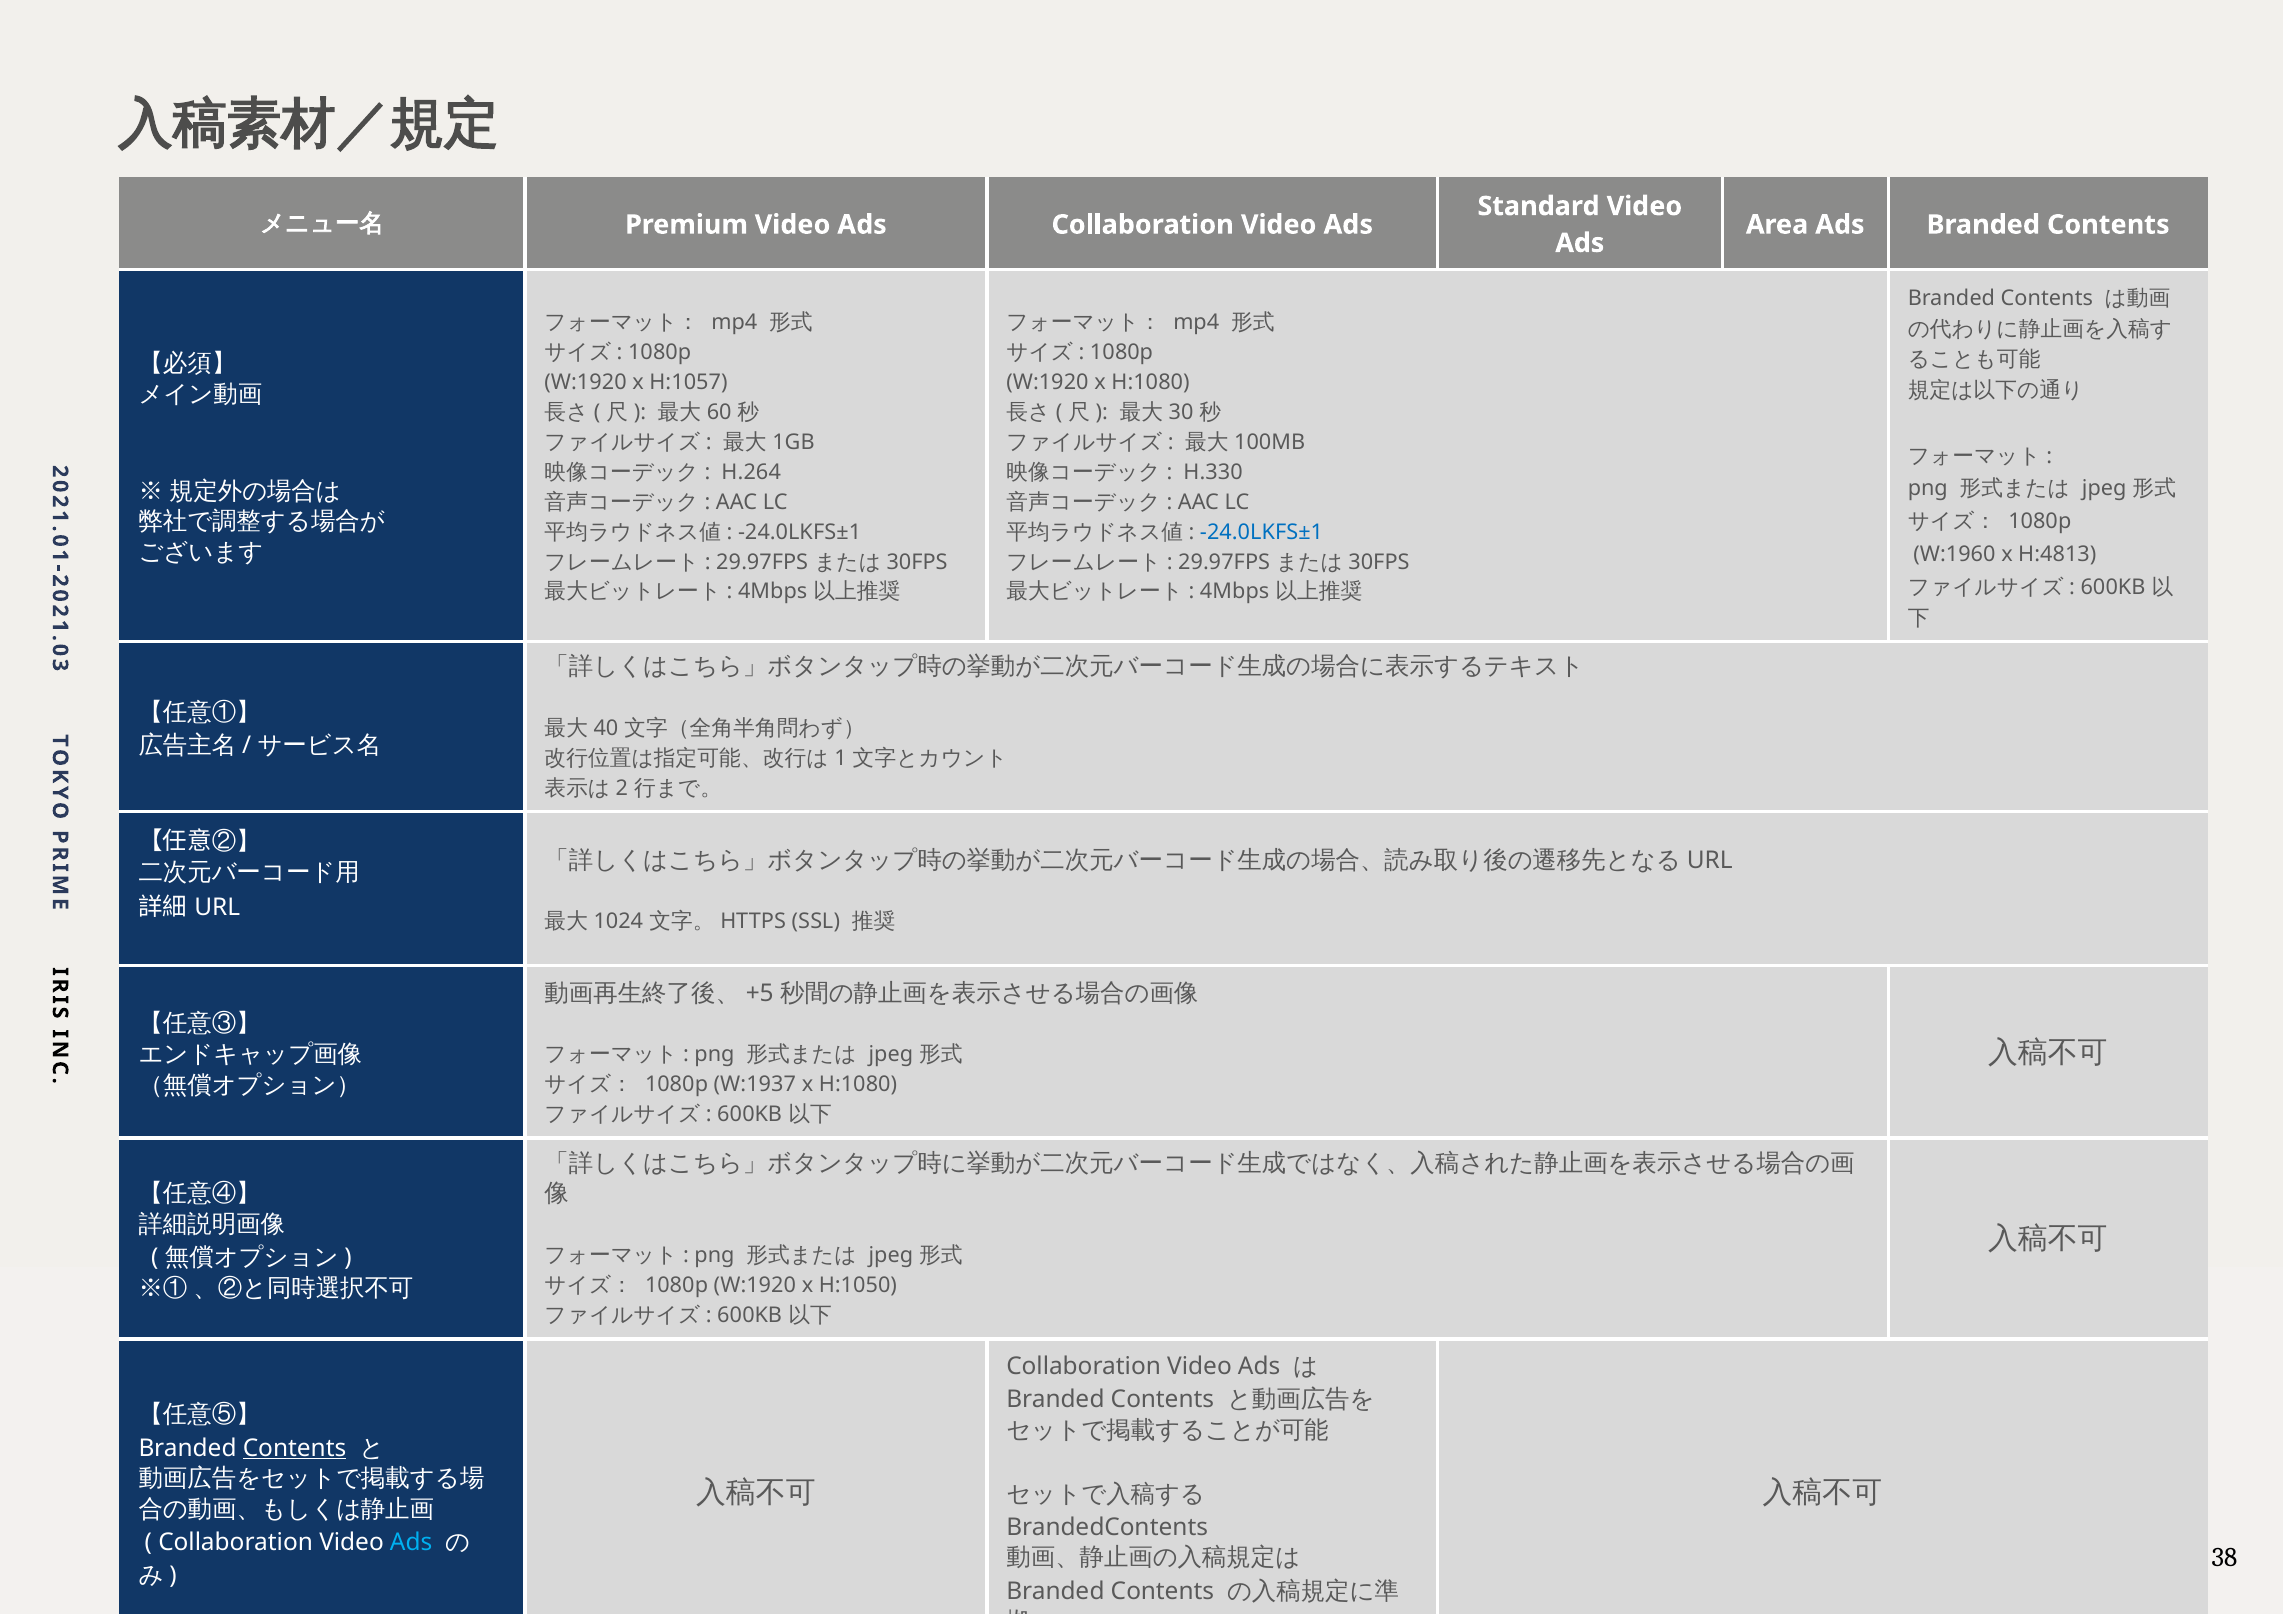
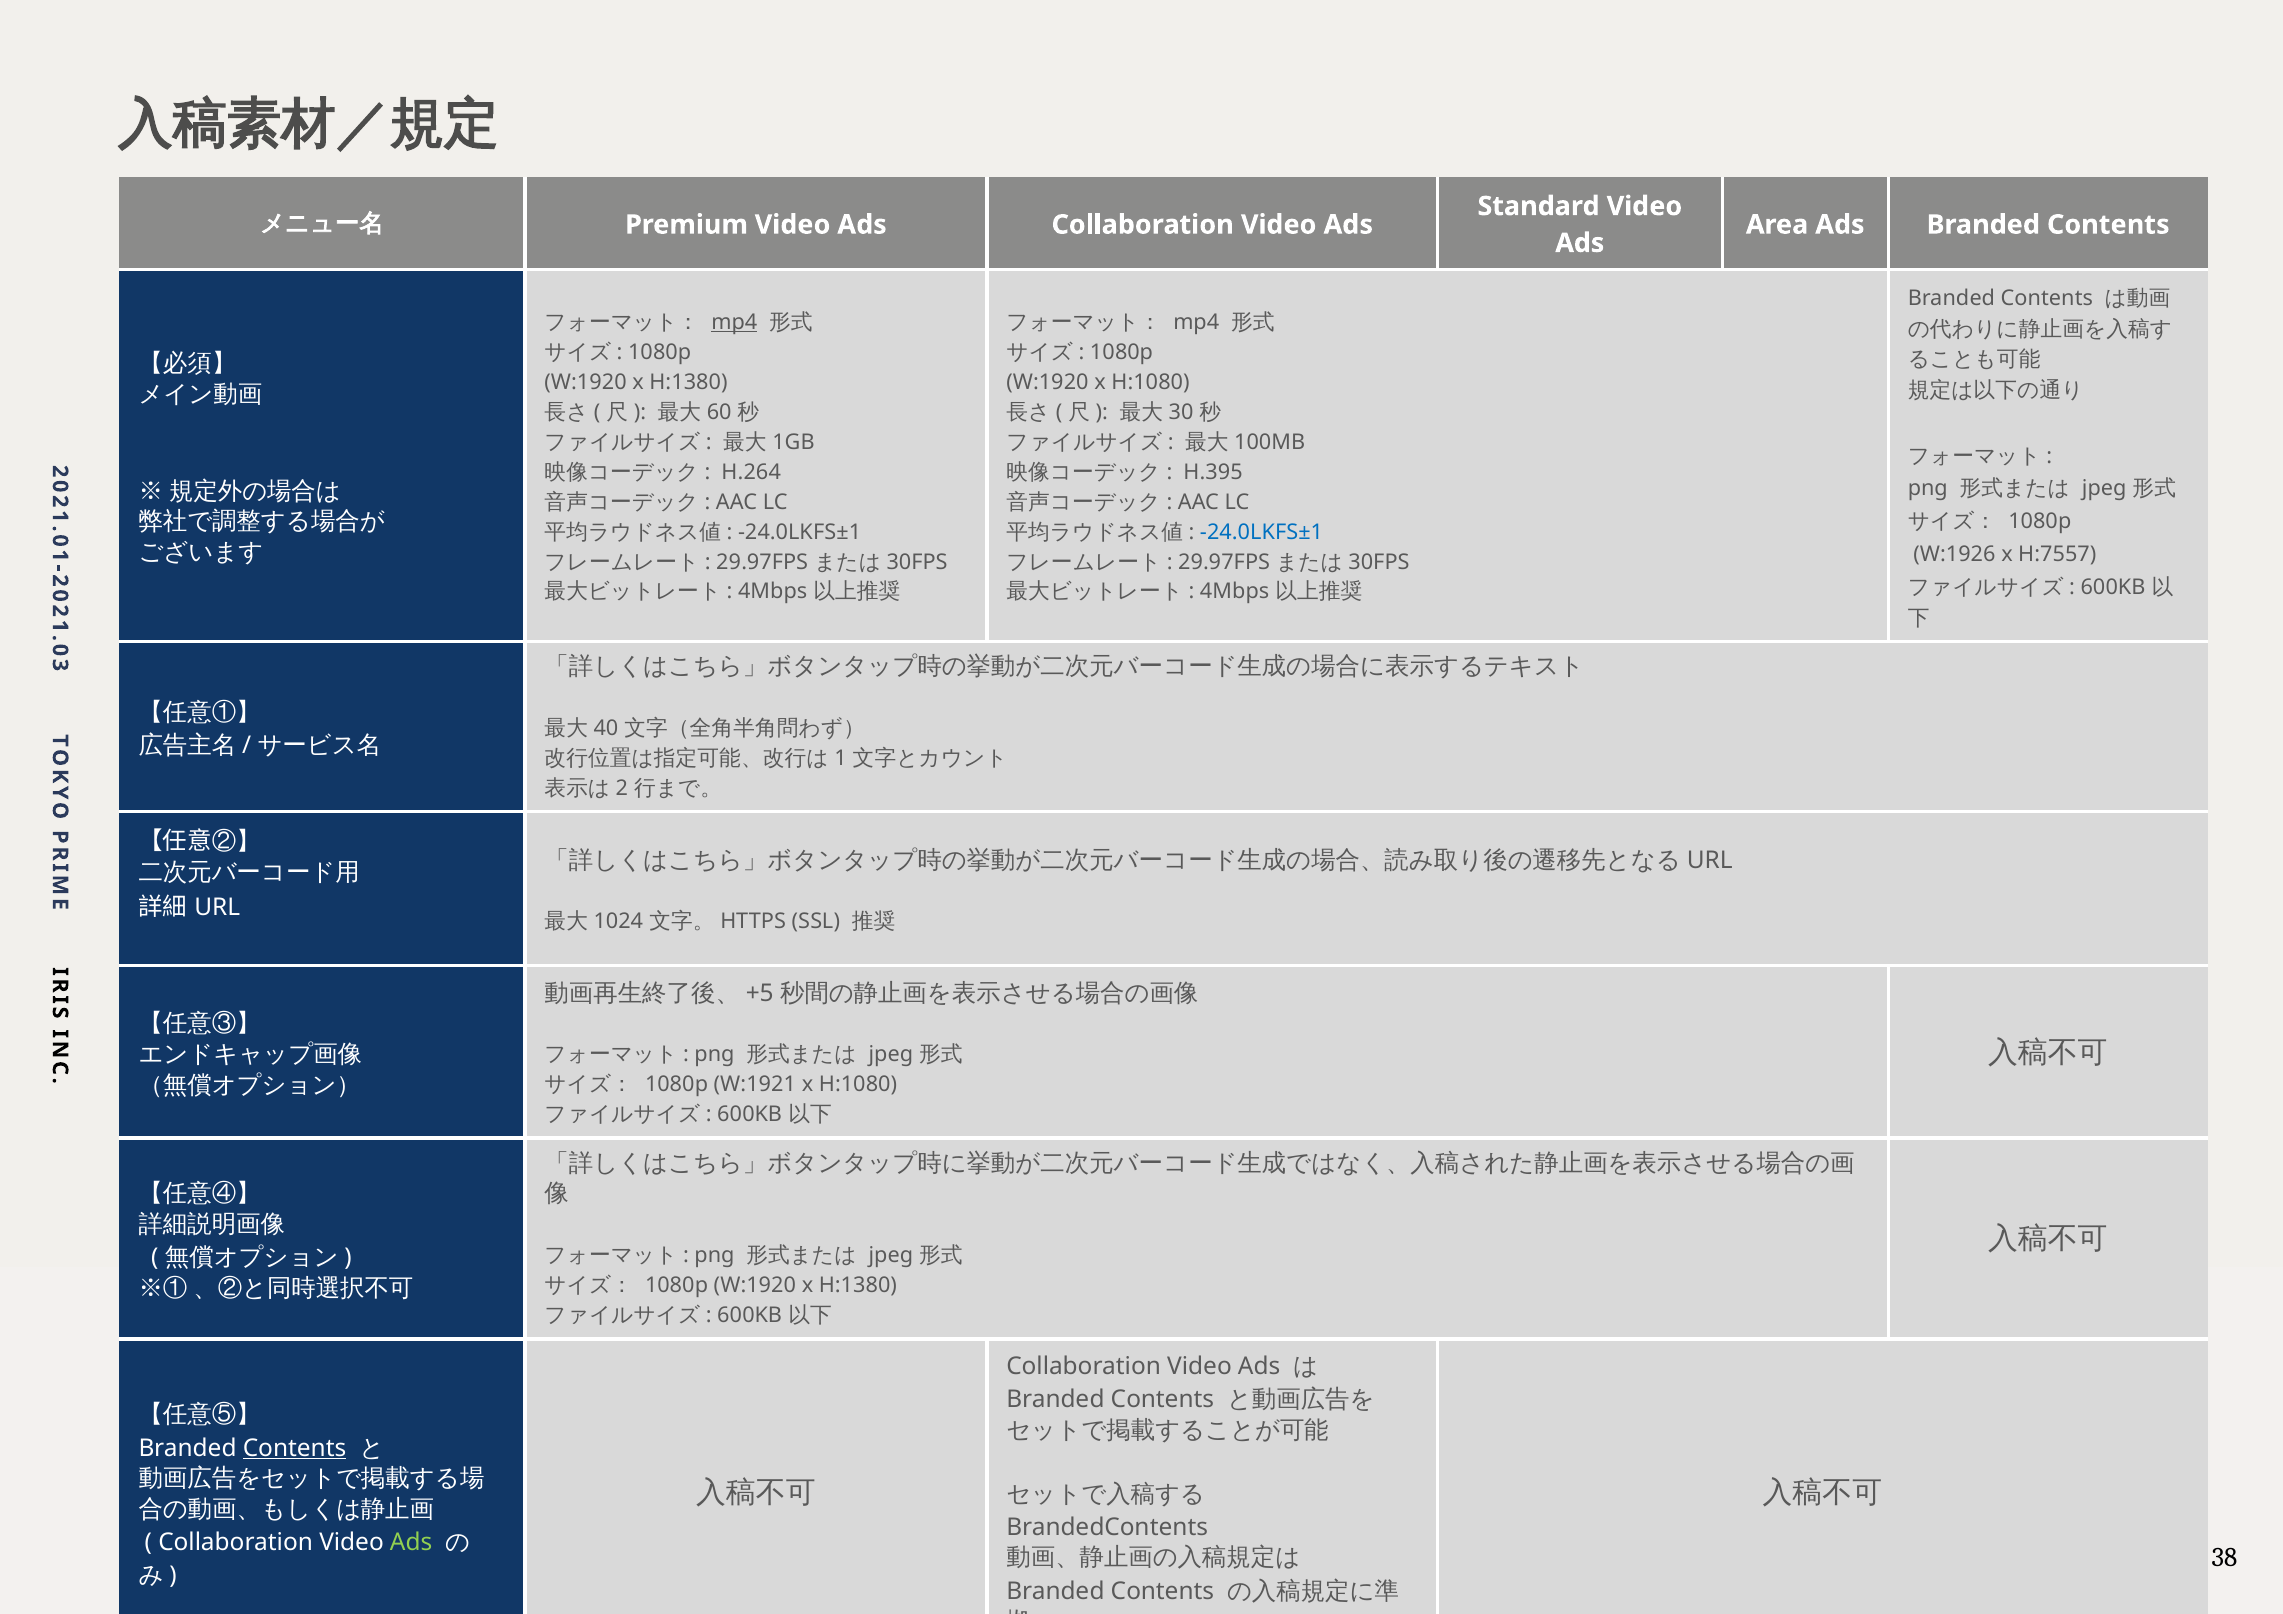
mp4 underline: none -> present (734, 322)
H:1057: H:1057 -> H:1380 (688, 382)
H.330: H.330 -> H.395 (1213, 472)
W:1960: W:1960 -> W:1926 (1954, 555)
H:4813: H:4813 -> H:7557 (2057, 555)
W:1937: W:1937 -> W:1921 (755, 1085)
H:1050: H:1050 -> H:1380 (858, 1286)
Ads colour: light blue -> light green (411, 1543)
